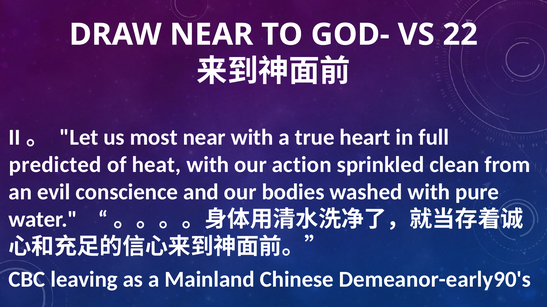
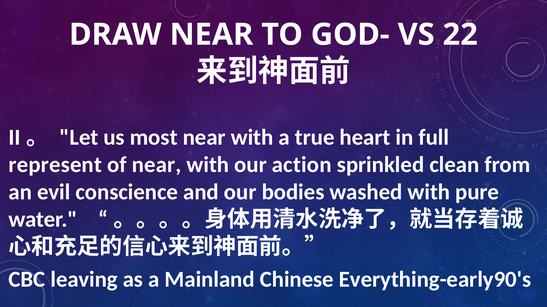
predicted: predicted -> represent (55, 165)
of heat: heat -> near (156, 165)
Demeanor-early90's: Demeanor-early90's -> Everything-early90's (435, 280)
